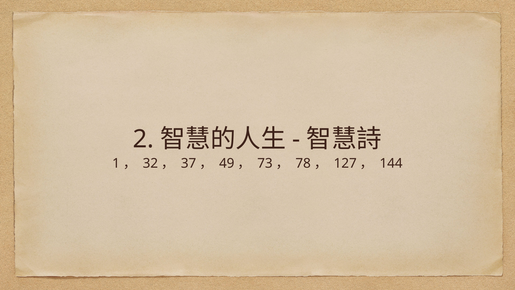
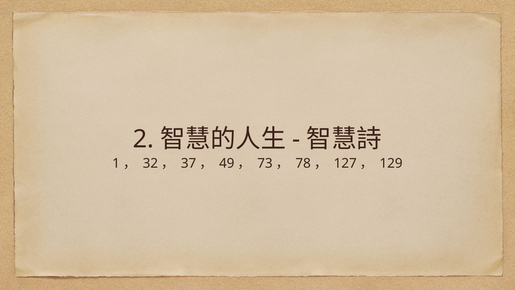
144: 144 -> 129 (391, 163)
